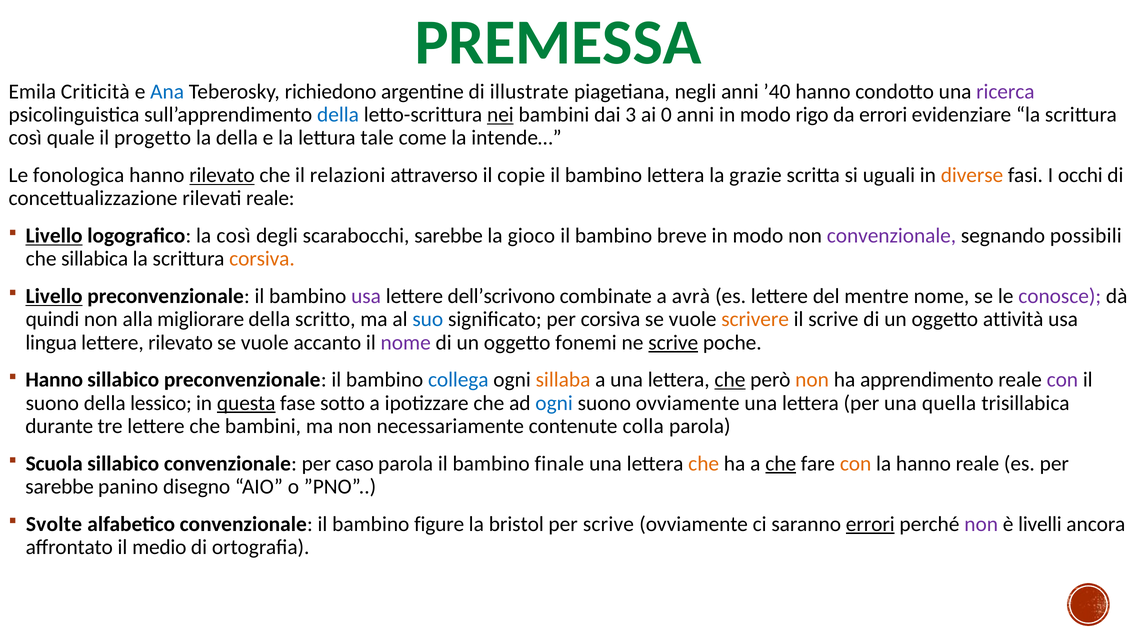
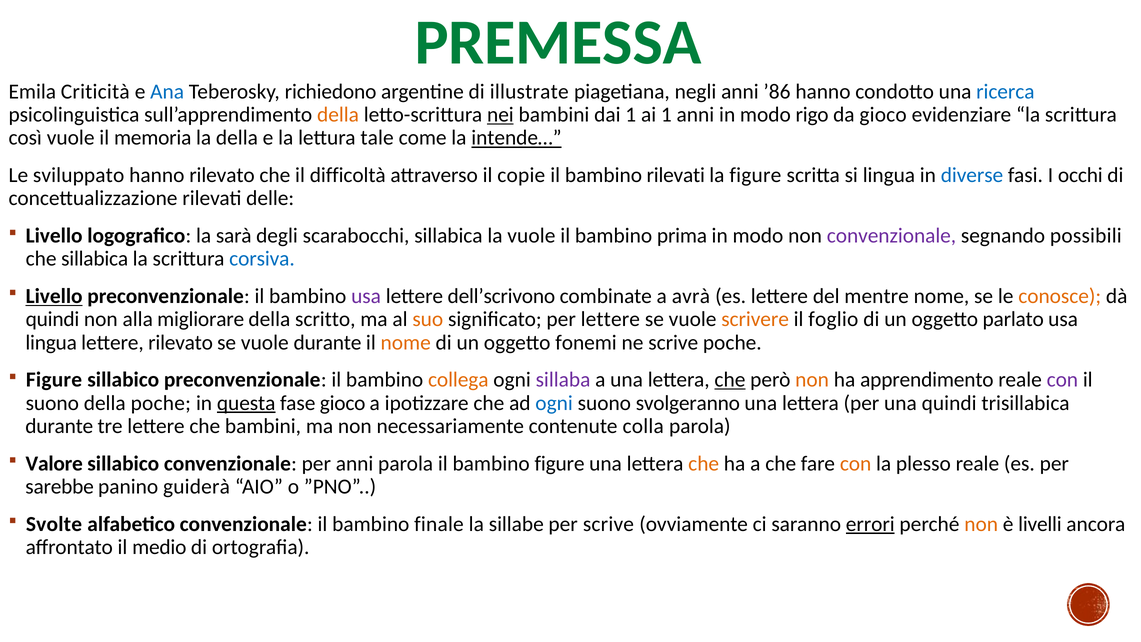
’40: ’40 -> ’86 (777, 92)
ricerca colour: purple -> blue (1005, 92)
della colour: blue -> orange (338, 115)
dai 3: 3 -> 1 (631, 115)
ai 0: 0 -> 1 (666, 115)
da errori: errori -> gioco (883, 115)
così quale: quale -> vuole (71, 138)
progetto: progetto -> memoria (153, 138)
intende… underline: none -> present (516, 138)
fonologica: fonologica -> sviluppato (79, 175)
rilevato underline: present -> none (222, 175)
relazioni: relazioni -> difficoltà (348, 175)
bambino lettera: lettera -> rilevati (676, 175)
la grazie: grazie -> figure (755, 175)
si uguali: uguali -> lingua (889, 175)
diverse colour: orange -> blue (972, 175)
rilevati reale: reale -> delle (270, 198)
Livello underline: present -> none (54, 236)
la così: così -> sarà (234, 236)
scarabocchi sarebbe: sarebbe -> sillabica (448, 236)
la gioco: gioco -> vuole (531, 236)
breve: breve -> prima (682, 236)
corsiva colour: orange -> blue (262, 259)
conosce colour: purple -> orange (1060, 296)
suo colour: blue -> orange (428, 319)
per corsiva: corsiva -> lettere (610, 319)
il scrive: scrive -> foglio (833, 319)
attività: attività -> parlato (1013, 319)
vuole accanto: accanto -> durante (327, 342)
nome colour: purple -> orange (406, 342)
scrive underline: present -> none (673, 342)
Hanno: Hanno -> Figure (54, 380)
collega colour: blue -> orange (458, 380)
sillaba colour: orange -> purple (563, 380)
della lessico: lessico -> poche (161, 403)
fase sotto: sotto -> gioco (343, 403)
suono ovviamente: ovviamente -> svolgeranno (688, 403)
una quella: quella -> quindi (949, 403)
Scuola: Scuola -> Valore (54, 463)
per caso: caso -> anni (355, 463)
bambino finale: finale -> figure (560, 463)
che underline: present -> none (781, 463)
la hanno: hanno -> plesso (923, 463)
disegno: disegno -> guiderà (196, 486)
figure: figure -> finale (439, 524)
bristol: bristol -> sillabe (516, 524)
non colour: purple -> orange (981, 524)
